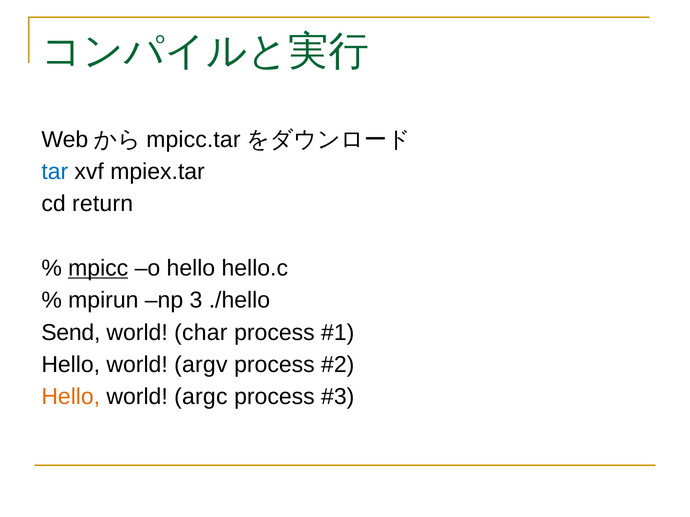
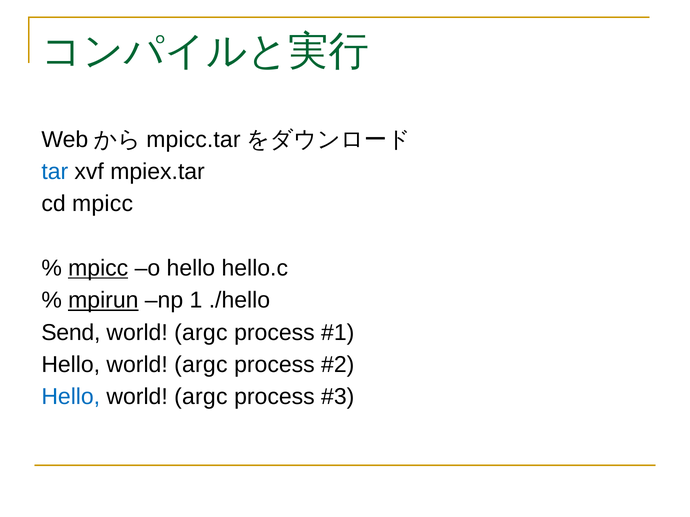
cd return: return -> mpicc (103, 204)
mpirun underline: none -> present (103, 301)
3: 3 -> 1 (196, 301)
char: char -> argc (201, 333)
argv: argv -> argc (201, 365)
Hello colour: orange -> blue (71, 397)
